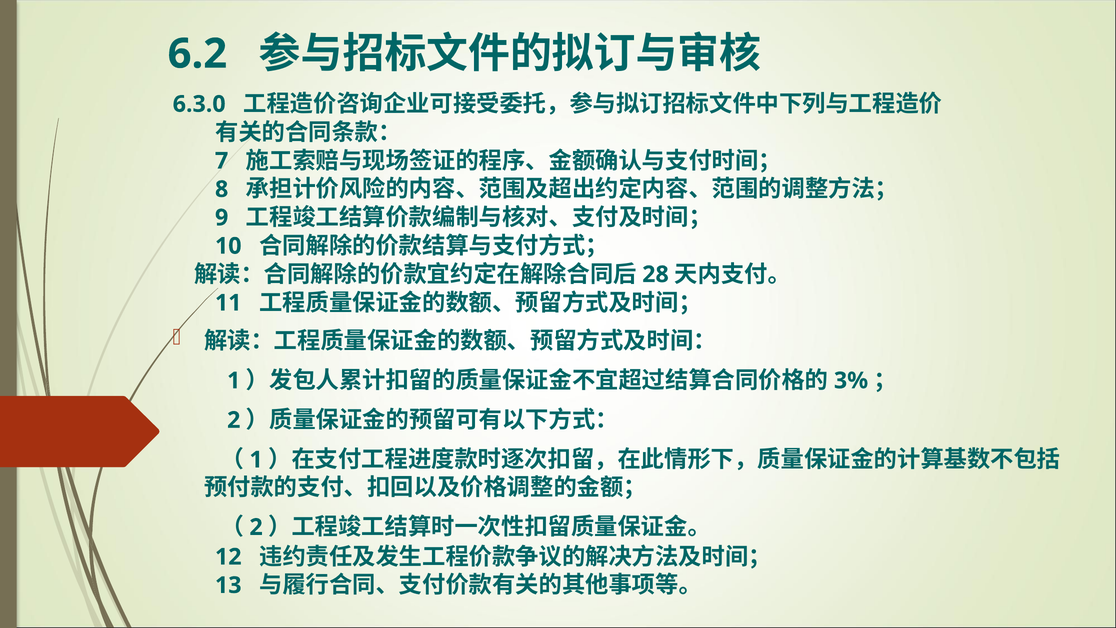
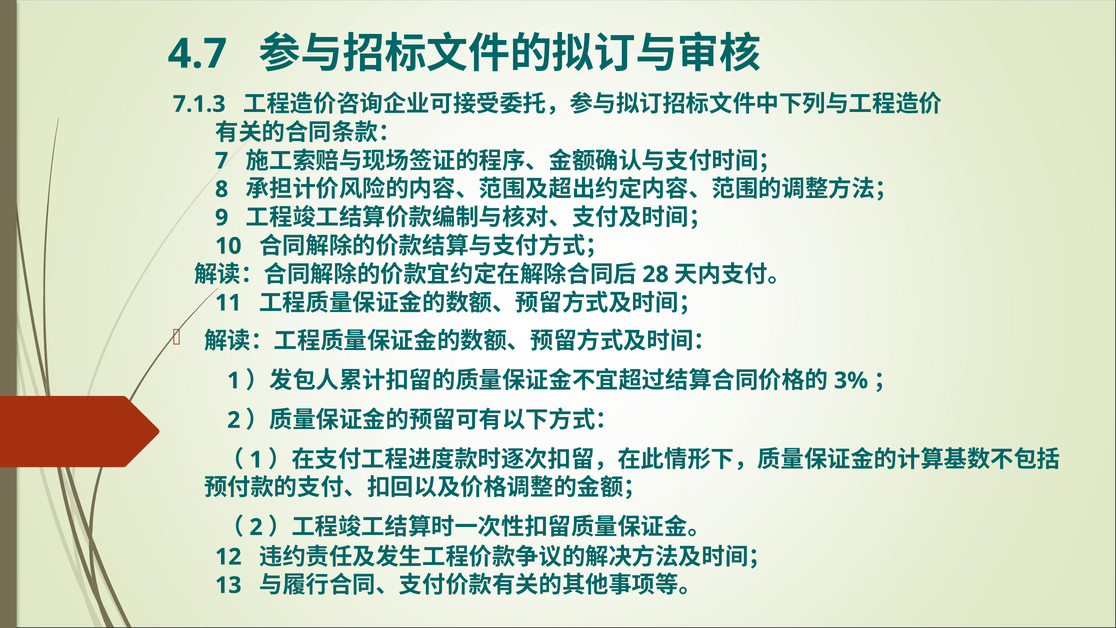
6.2: 6.2 -> 4.7 (197, 54)
6.3.0: 6.3.0 -> 7.1.3 (199, 104)
